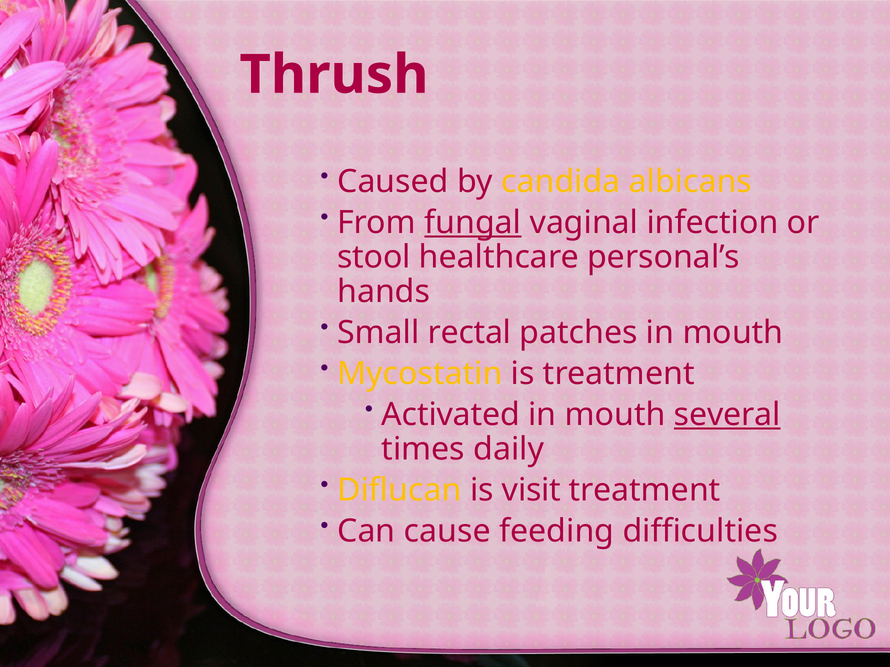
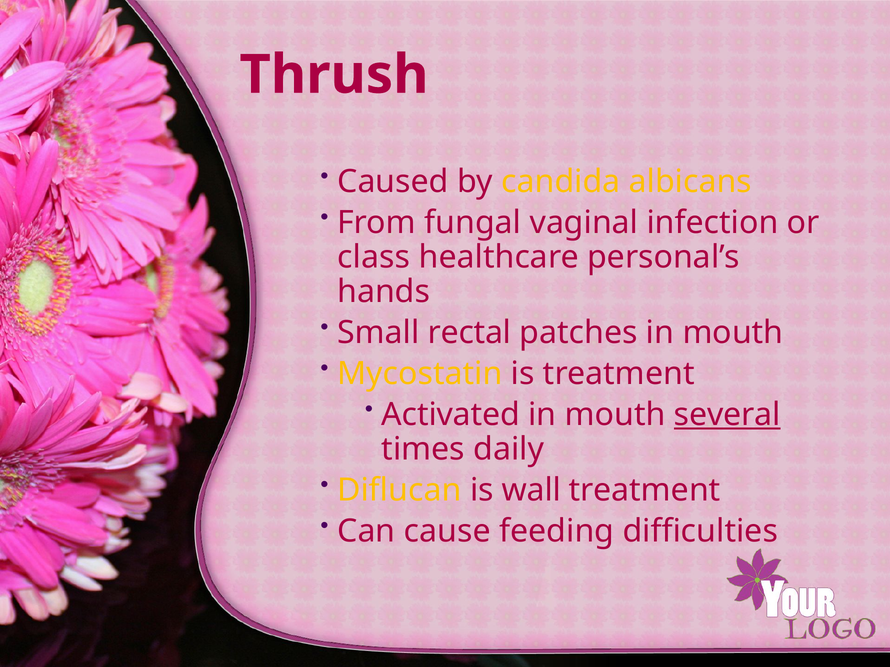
fungal underline: present -> none (473, 223)
stool: stool -> class (374, 257)
visit: visit -> wall (531, 490)
